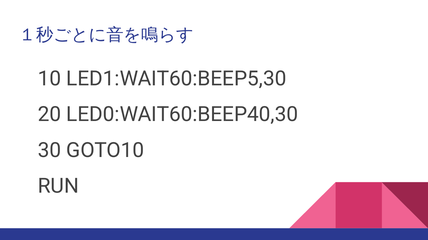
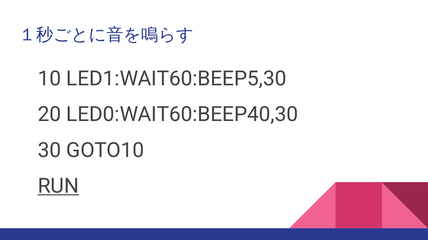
RUN underline: none -> present (58, 186)
